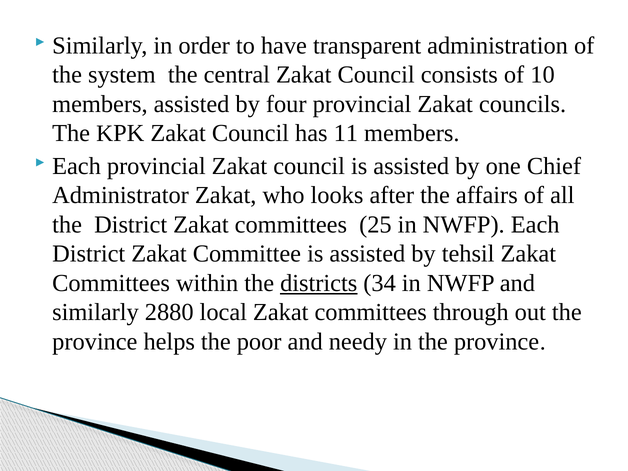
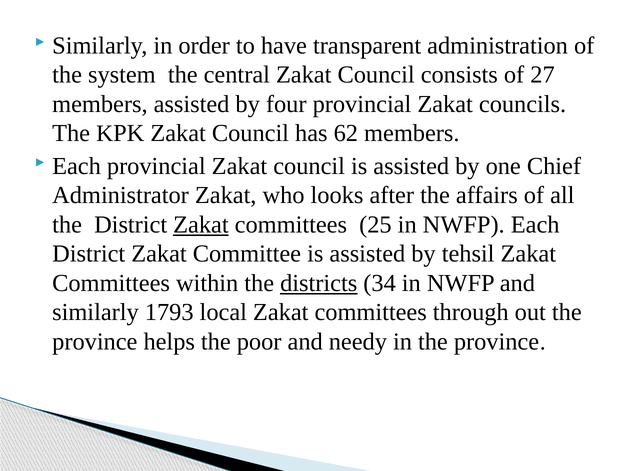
10: 10 -> 27 (543, 75)
11: 11 -> 62 (346, 133)
Zakat underline: none -> present (201, 225)
2880: 2880 -> 1793 (169, 312)
